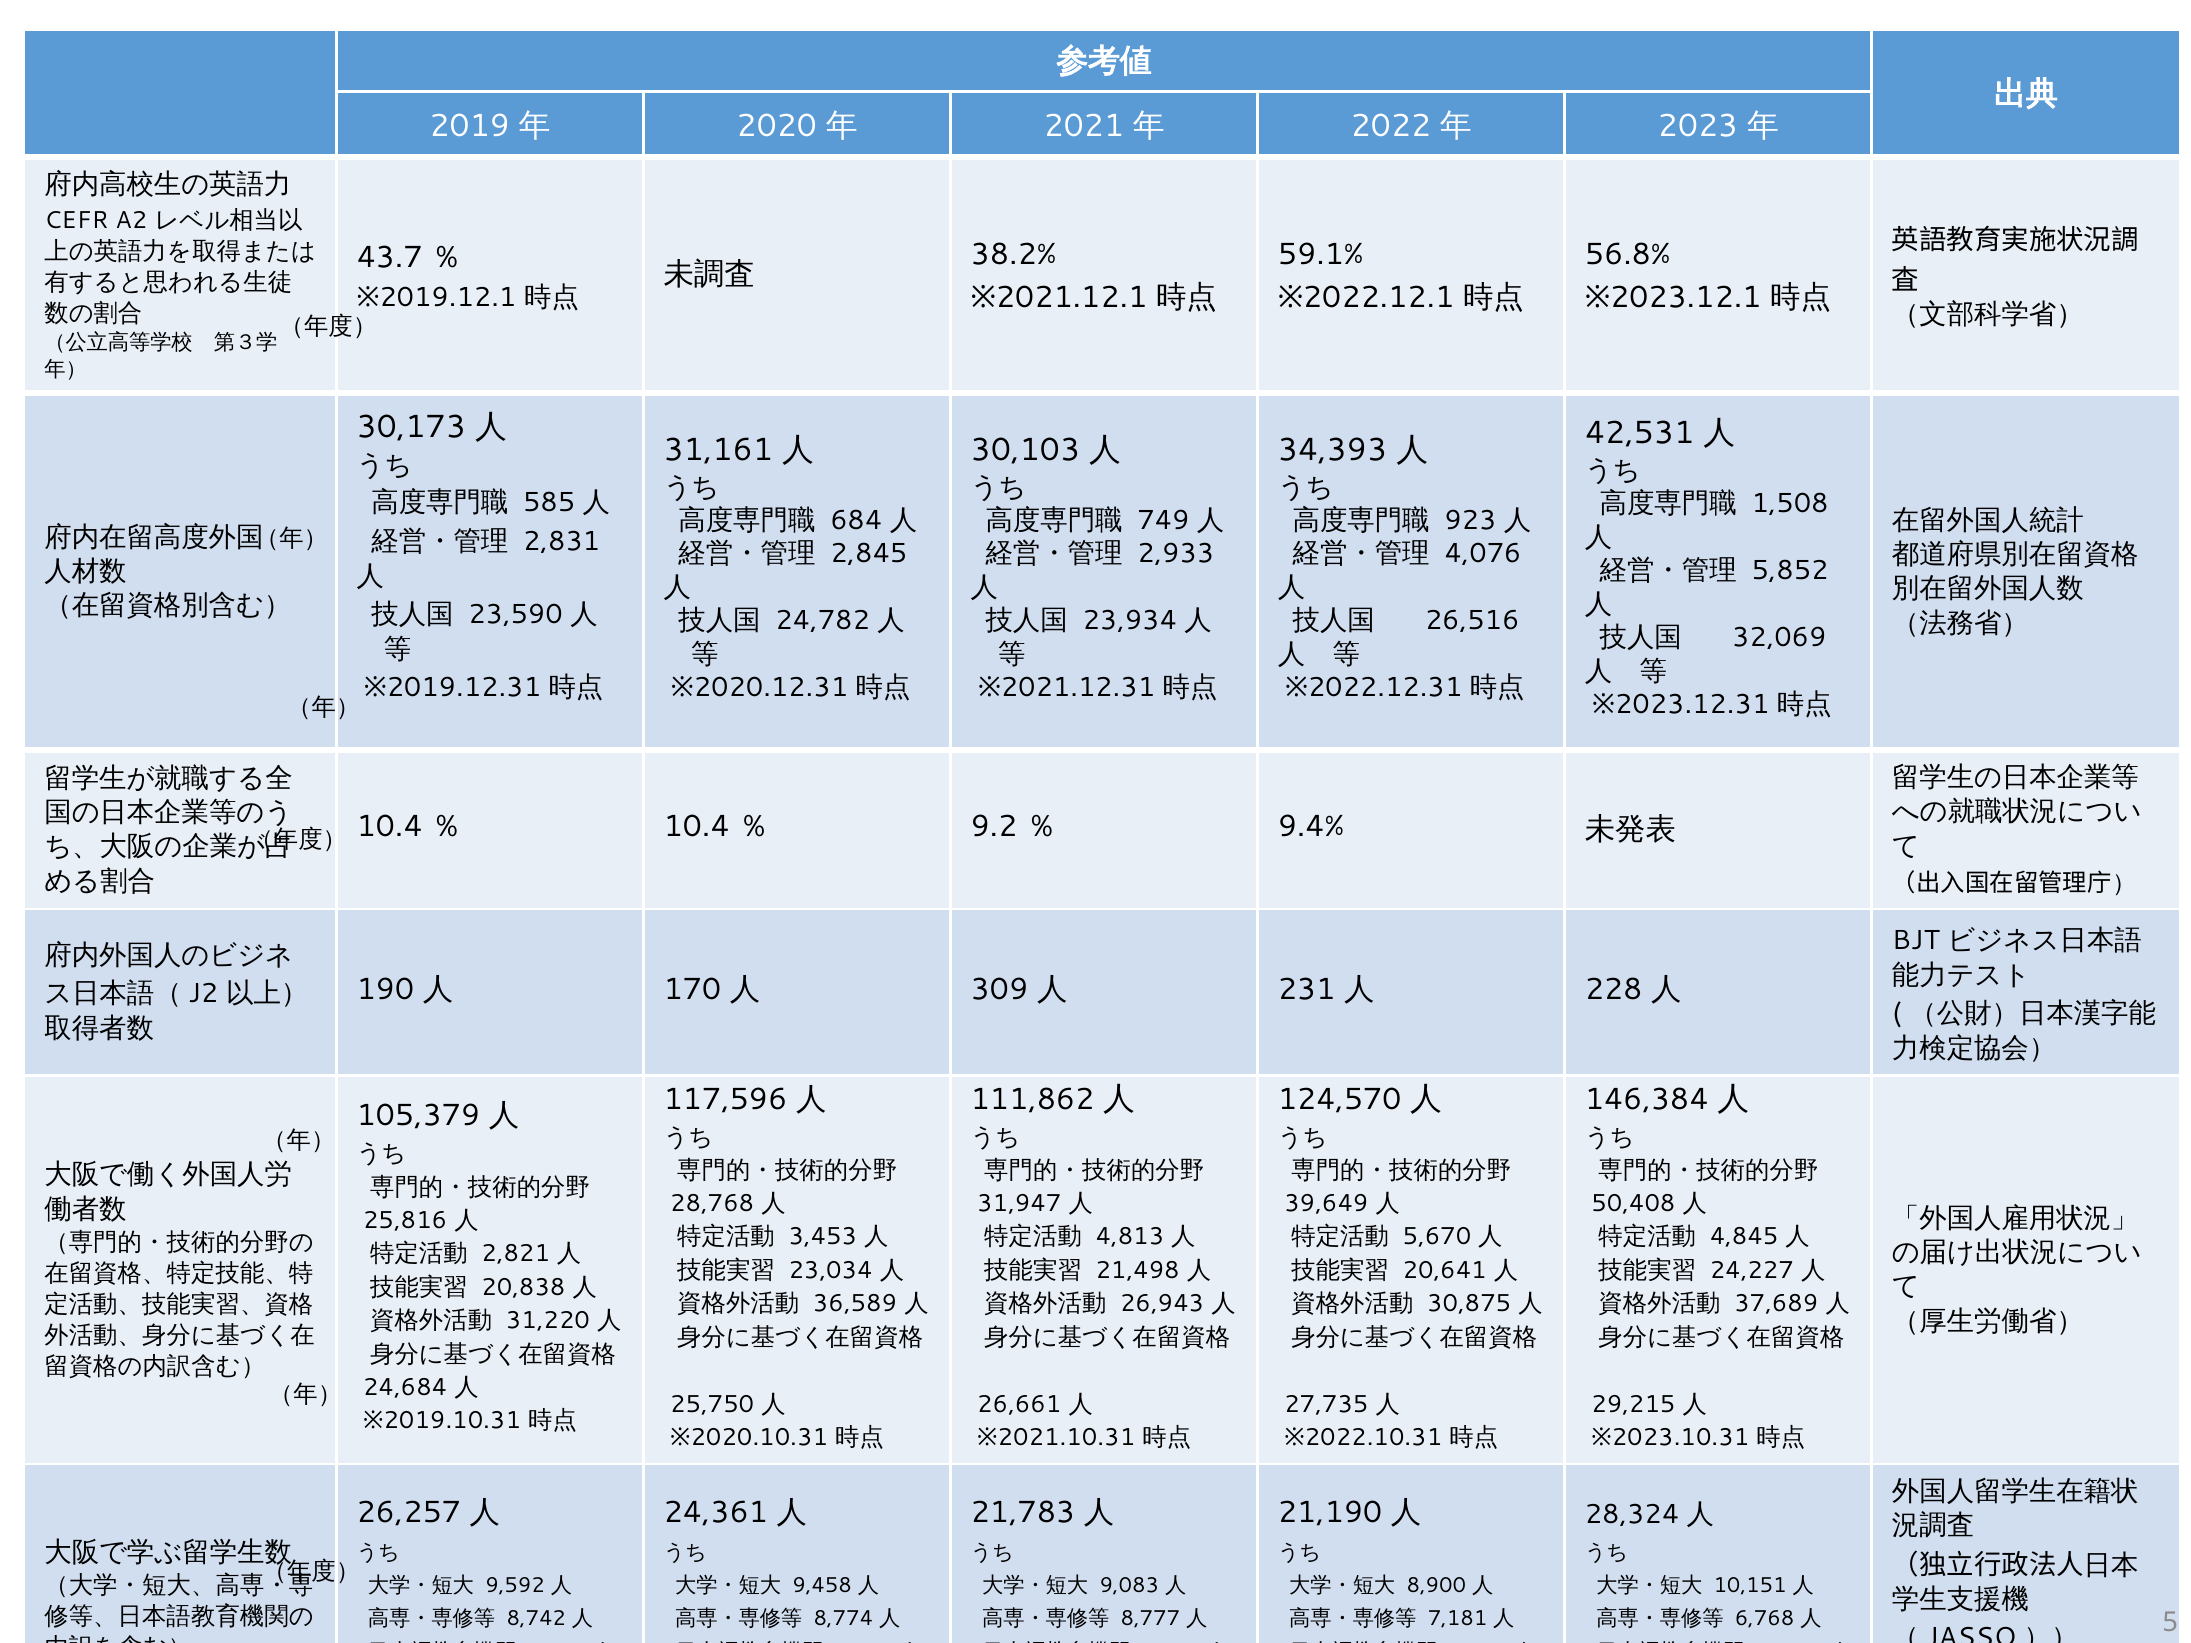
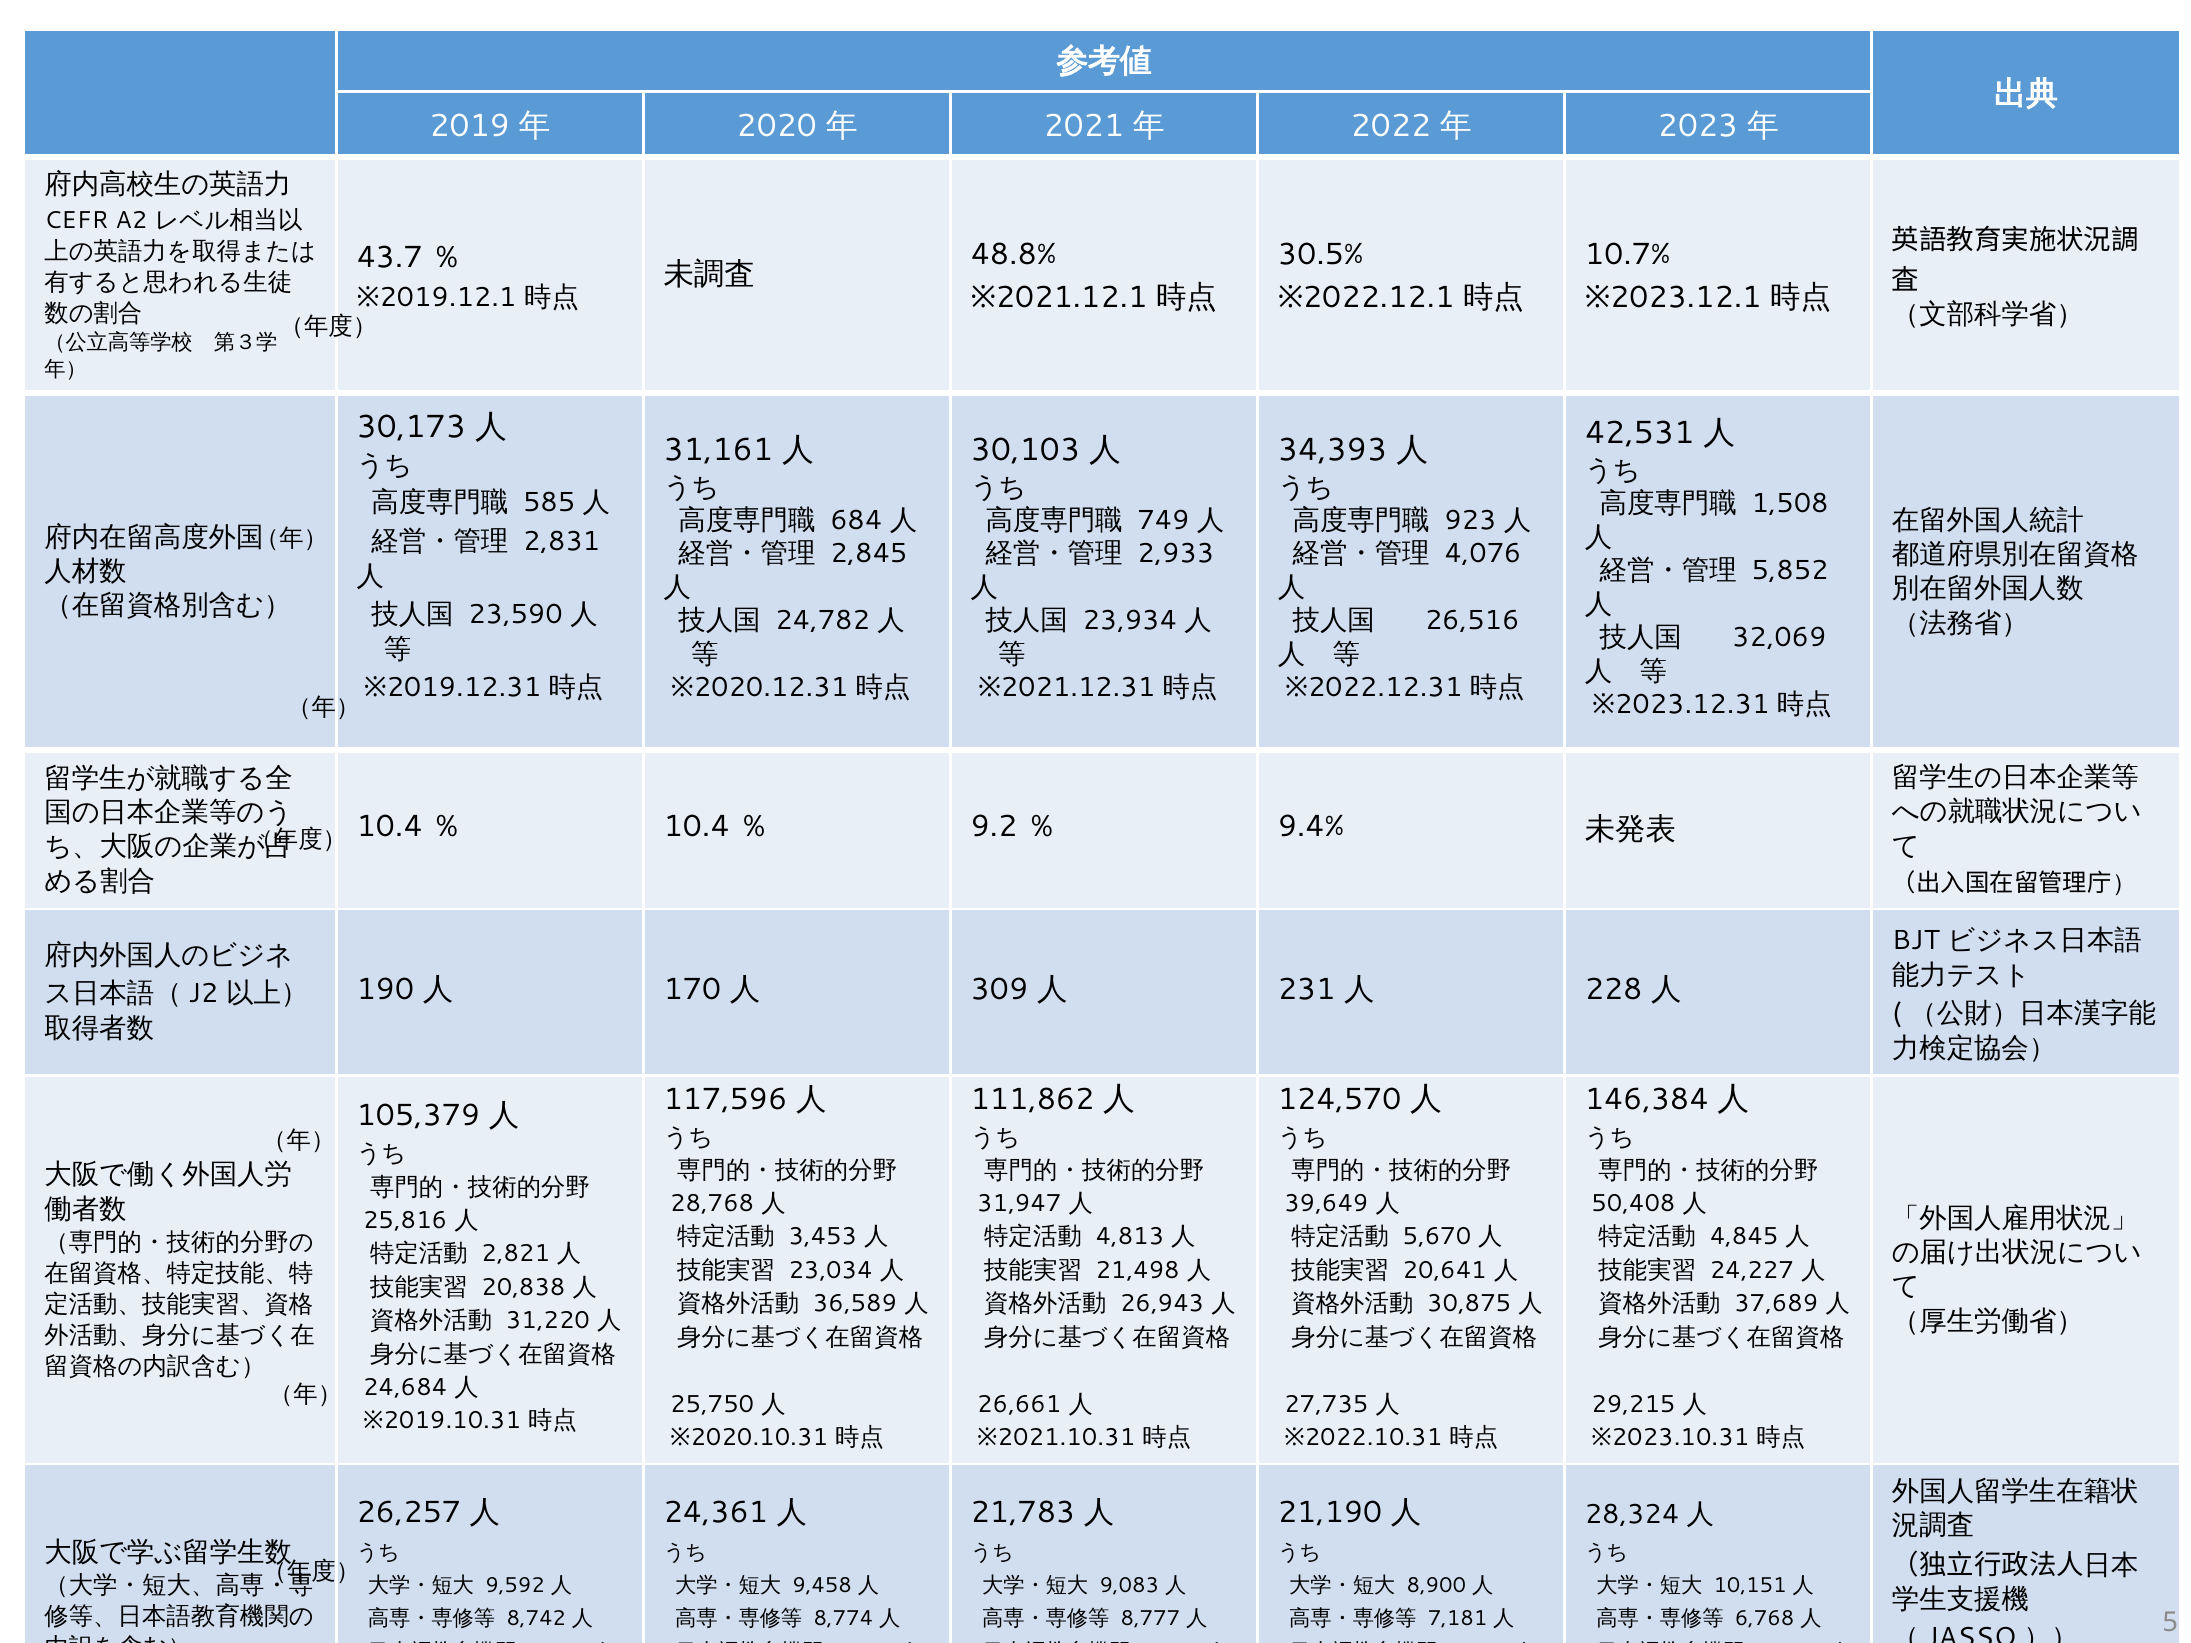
38.2%: 38.2% -> 48.8% (1014, 255)
59.1%: 59.1% -> 30.5% (1321, 255)
56.8%: 56.8% -> 10.7% (1628, 255)
